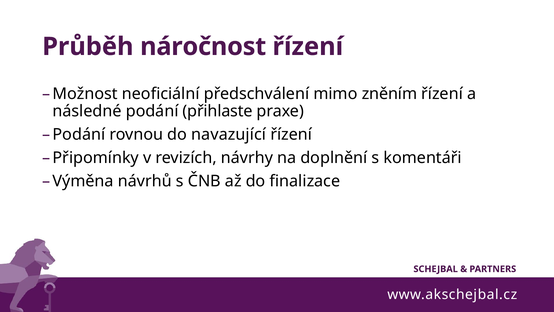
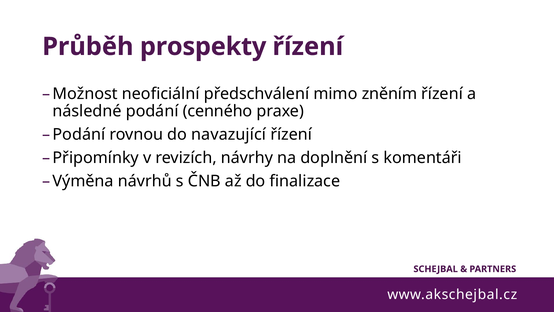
náročnost: náročnost -> prospekty (203, 47)
přihlaste: přihlaste -> cenného (218, 111)
